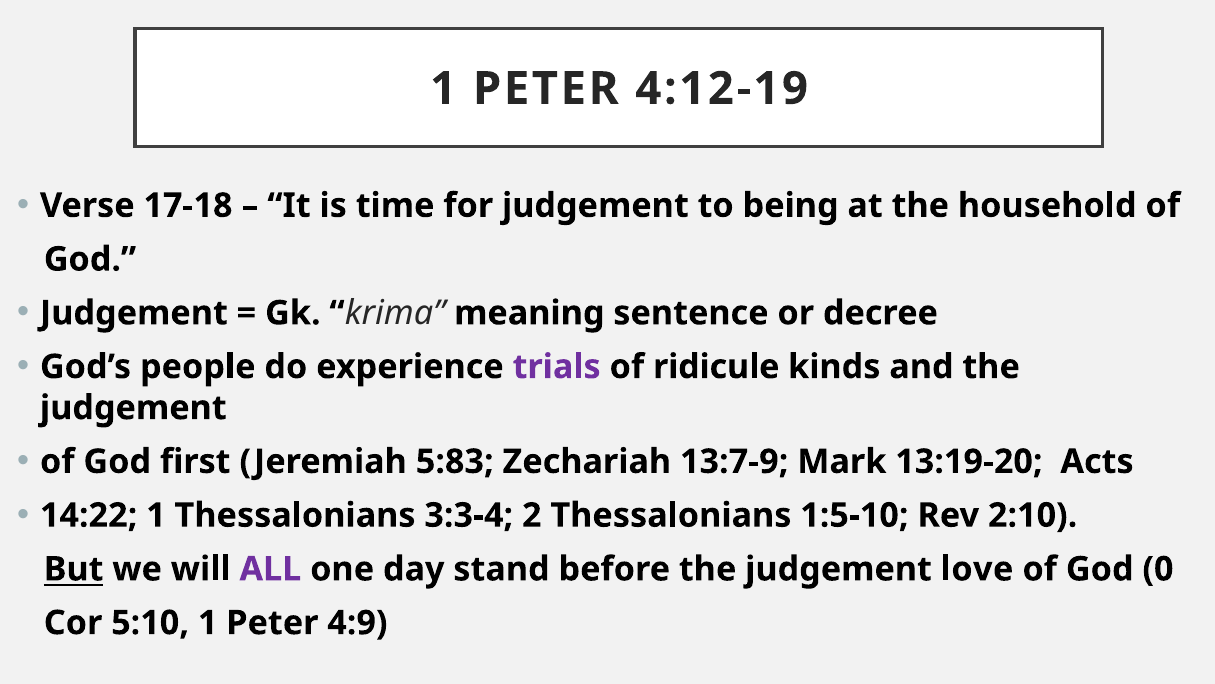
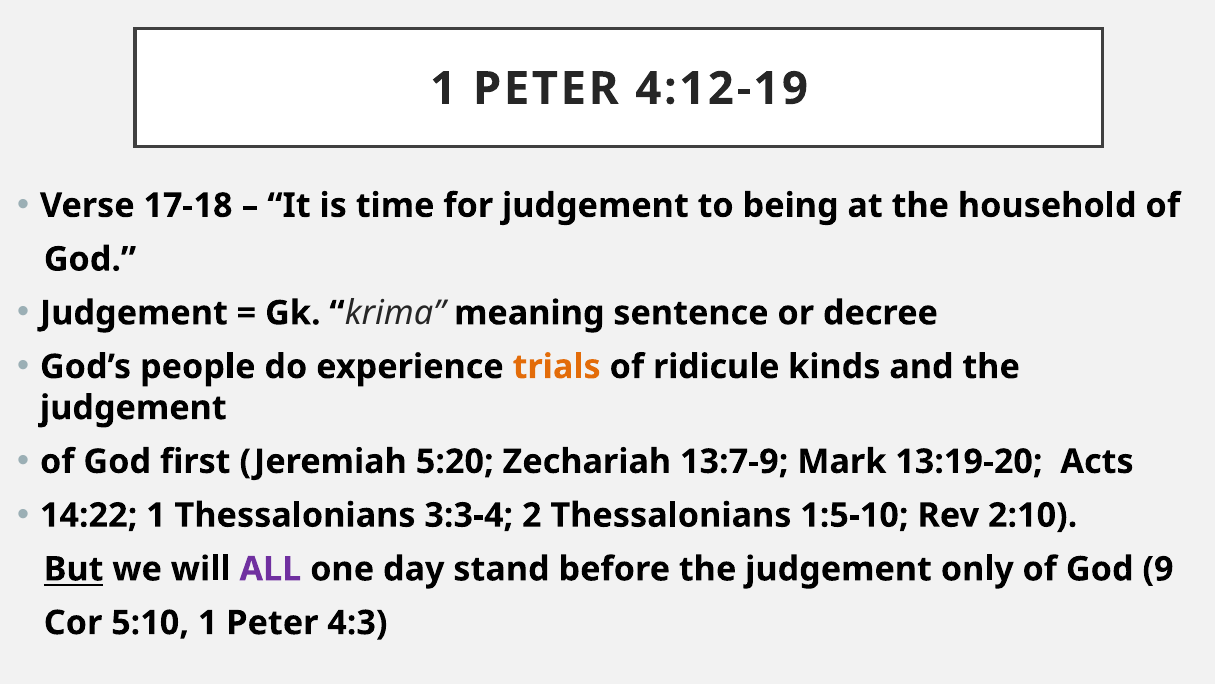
trials colour: purple -> orange (557, 367)
5:83: 5:83 -> 5:20 (455, 461)
love: love -> only (977, 569)
0: 0 -> 9 (1158, 569)
4:9: 4:9 -> 4:3 (357, 622)
